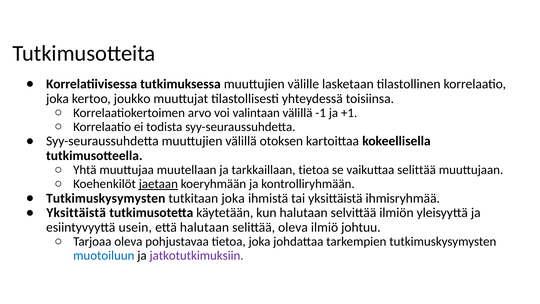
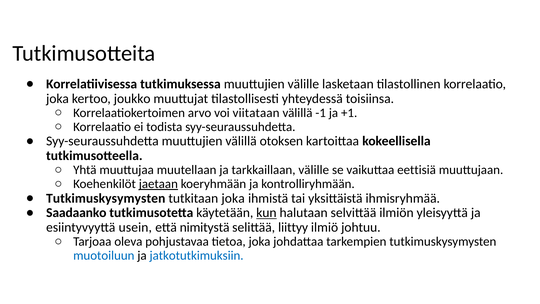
valintaan: valintaan -> viitataan (256, 113)
tarkkaillaan tietoa: tietoa -> välille (314, 170)
vaikuttaa selittää: selittää -> eettisiä (417, 170)
Yksittäistä: Yksittäistä -> Saadaanko (76, 213)
kun underline: none -> present (266, 213)
että halutaan: halutaan -> nimitystä (205, 227)
selittää oleva: oleva -> liittyy (293, 227)
jatkotutkimuksiin colour: purple -> blue (197, 255)
